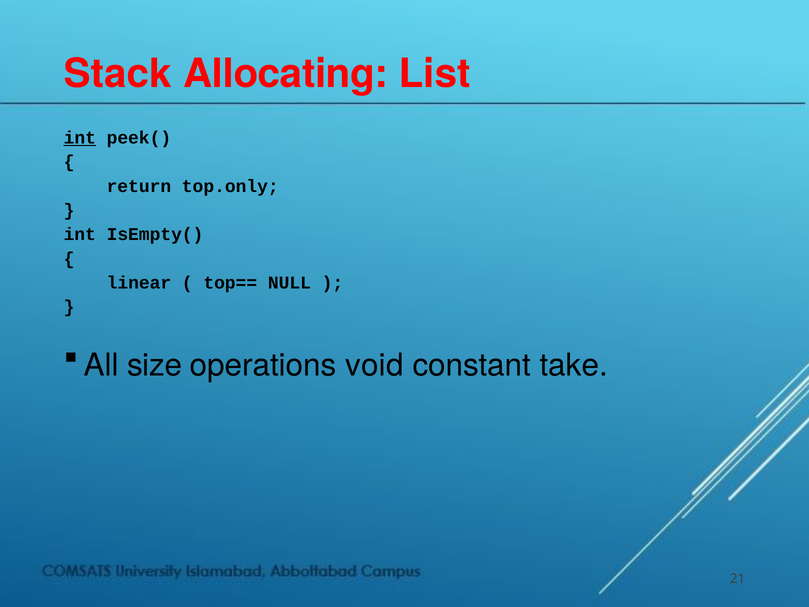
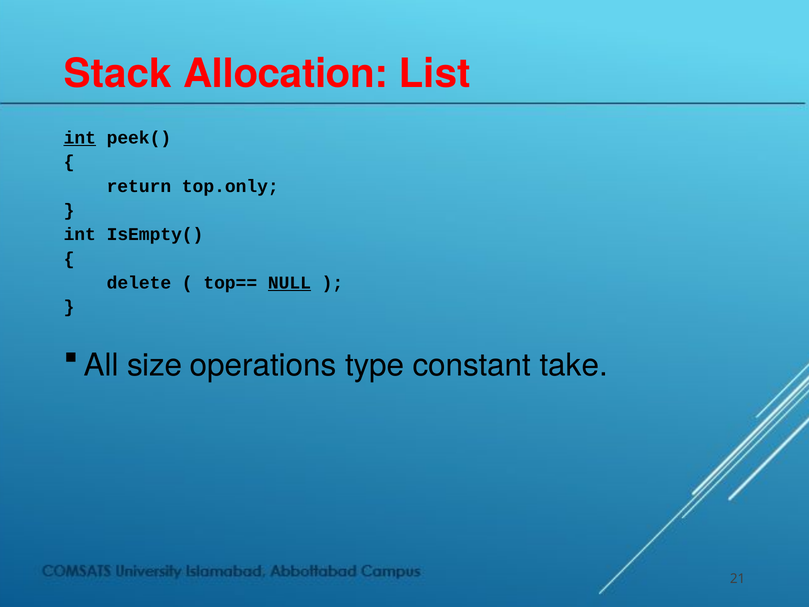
Allocating: Allocating -> Allocation (286, 74)
linear: linear -> delete (139, 283)
NULL underline: none -> present (289, 283)
void: void -> type (375, 365)
